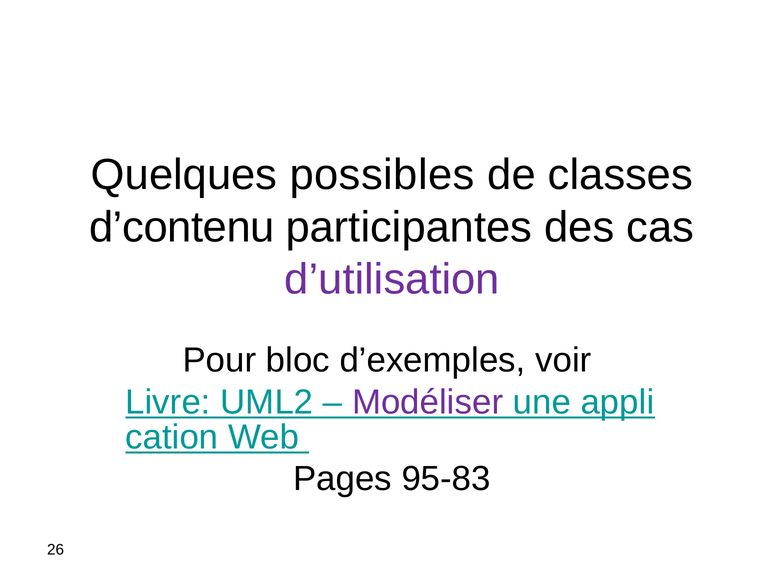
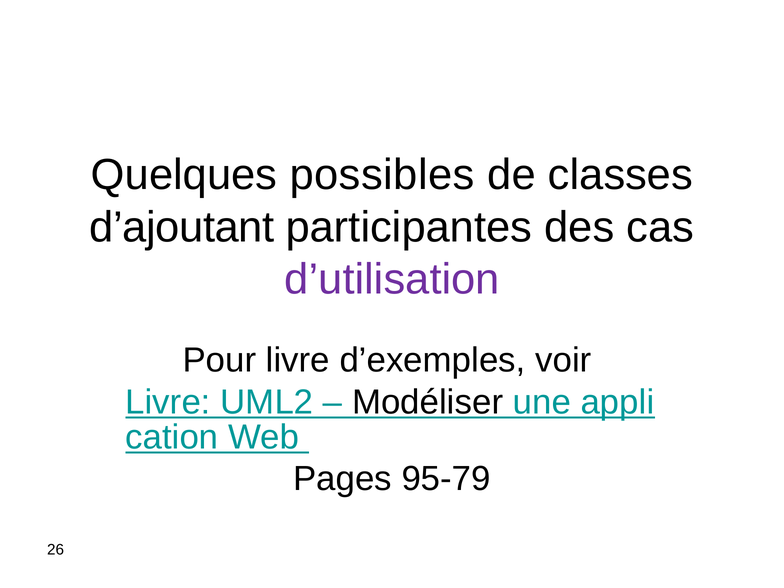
d’contenu: d’contenu -> d’ajoutant (182, 227)
Pour bloc: bloc -> livre (298, 360)
Modéliser colour: purple -> black (428, 402)
95-83: 95-83 -> 95-79 (446, 479)
